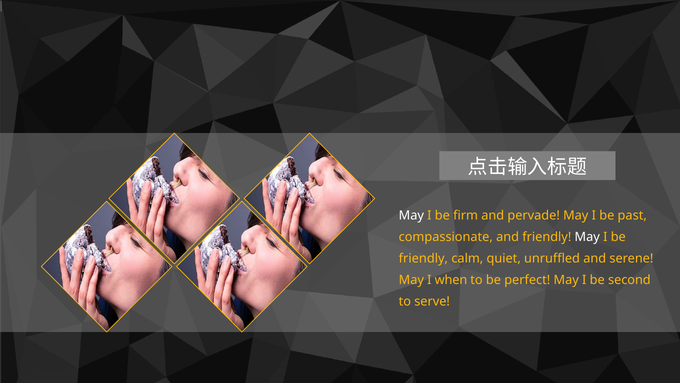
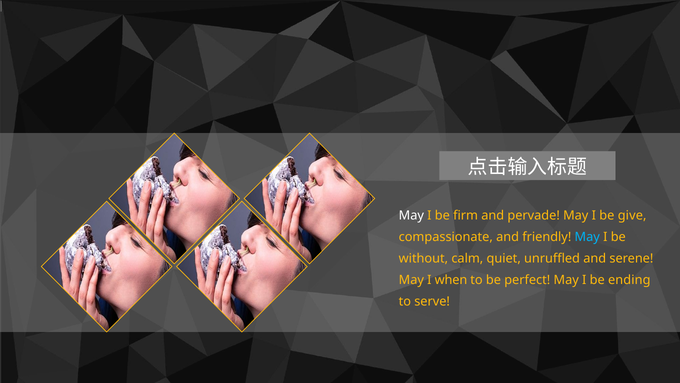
past: past -> give (632, 215)
May colour: white -> light blue (587, 237)
friendly: friendly -> without (423, 258)
second: second -> ending (629, 280)
